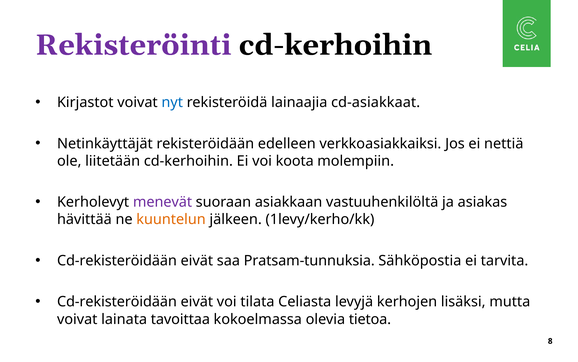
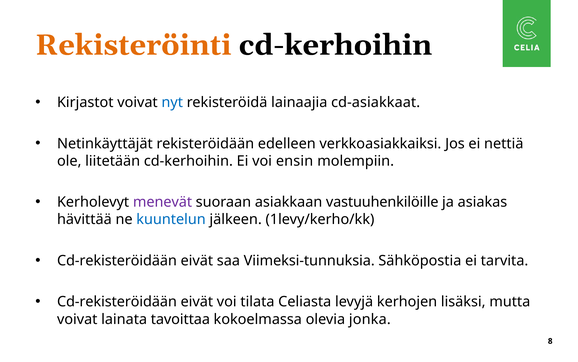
Rekisteröinti colour: purple -> orange (133, 45)
koota: koota -> ensin (295, 161)
vastuuhenkilöltä: vastuuhenkilöltä -> vastuuhenkilöille (382, 202)
kuuntelun colour: orange -> blue (171, 219)
Pratsam-tunnuksia: Pratsam-tunnuksia -> Viimeksi-tunnuksia (309, 260)
tietoa: tietoa -> jonka (370, 319)
